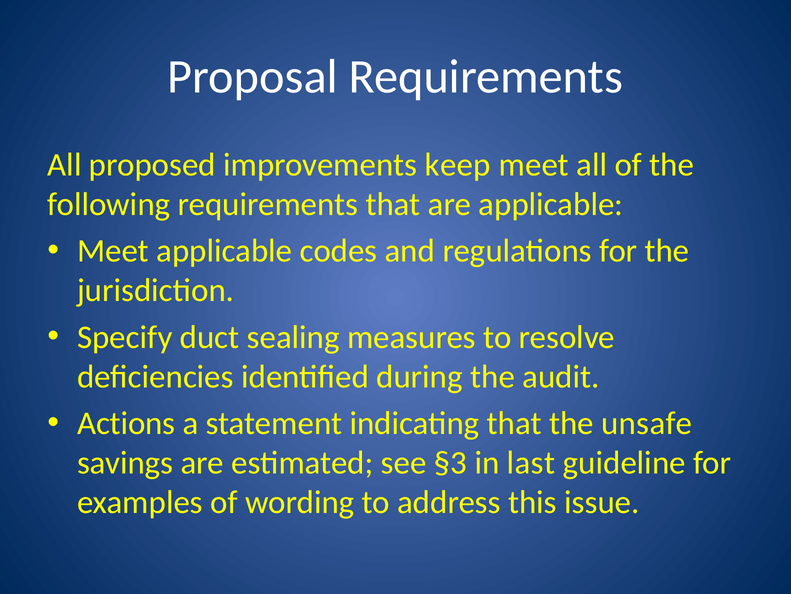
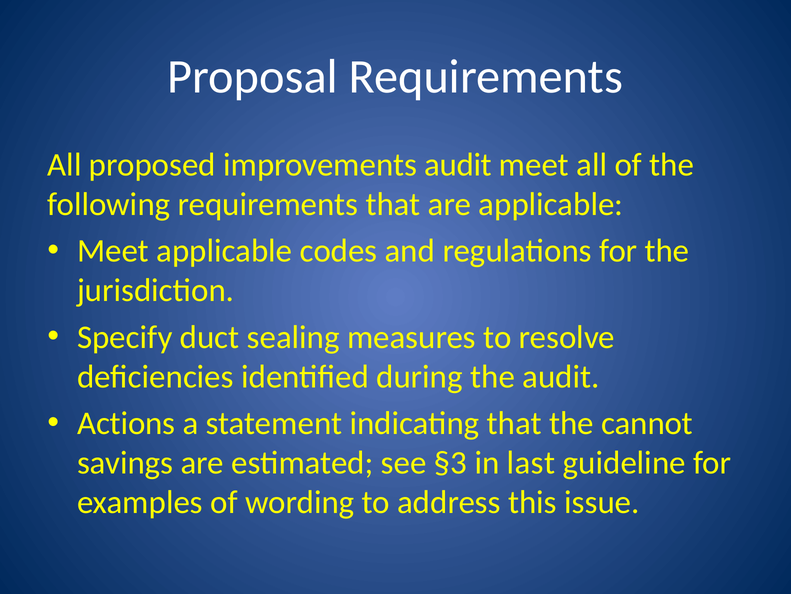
improvements keep: keep -> audit (458, 164)
unsafe: unsafe -> cannot (647, 423)
